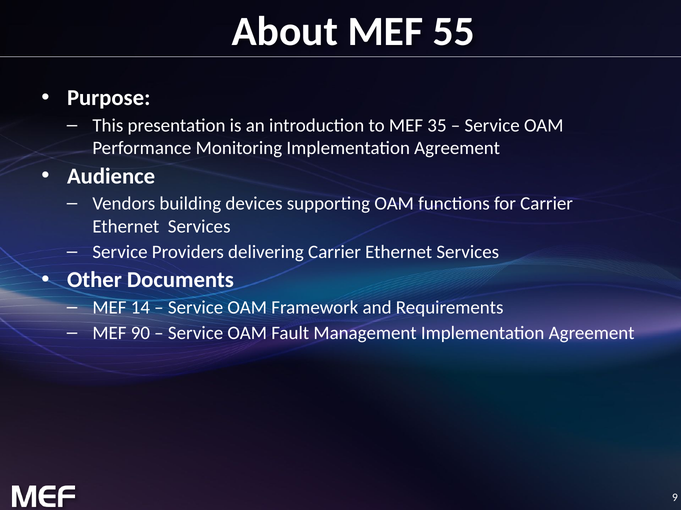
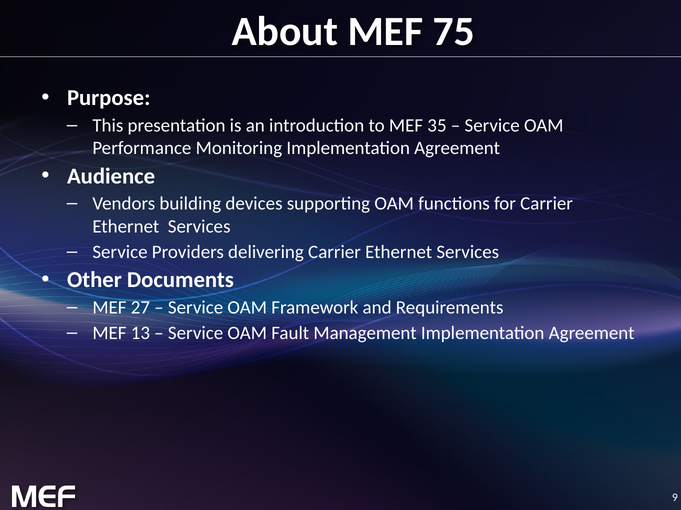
55: 55 -> 75 (454, 31)
14: 14 -> 27 (140, 308)
90: 90 -> 13 (140, 333)
